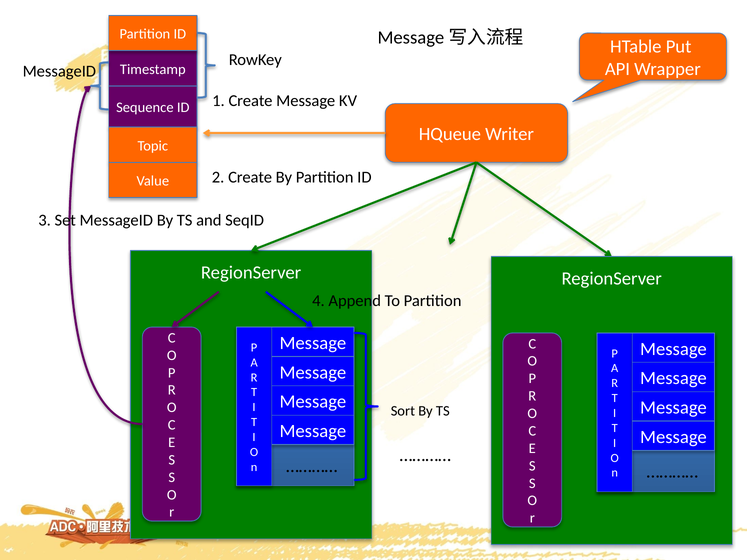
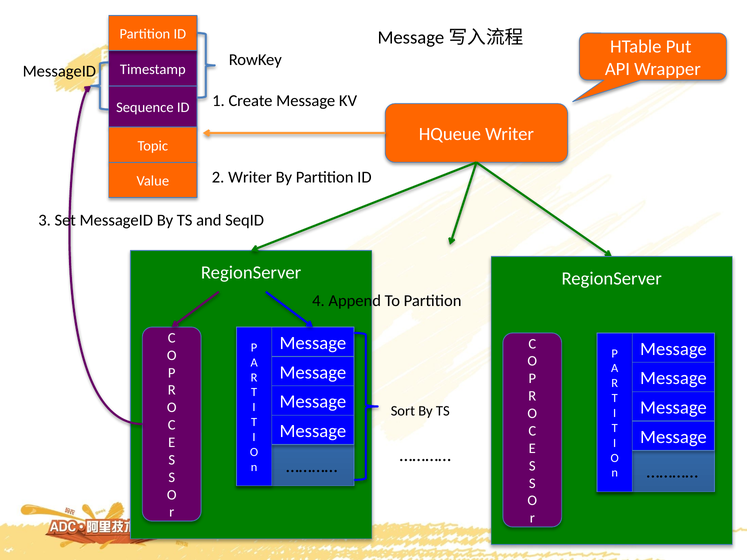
2 Create: Create -> Writer (250, 177)
